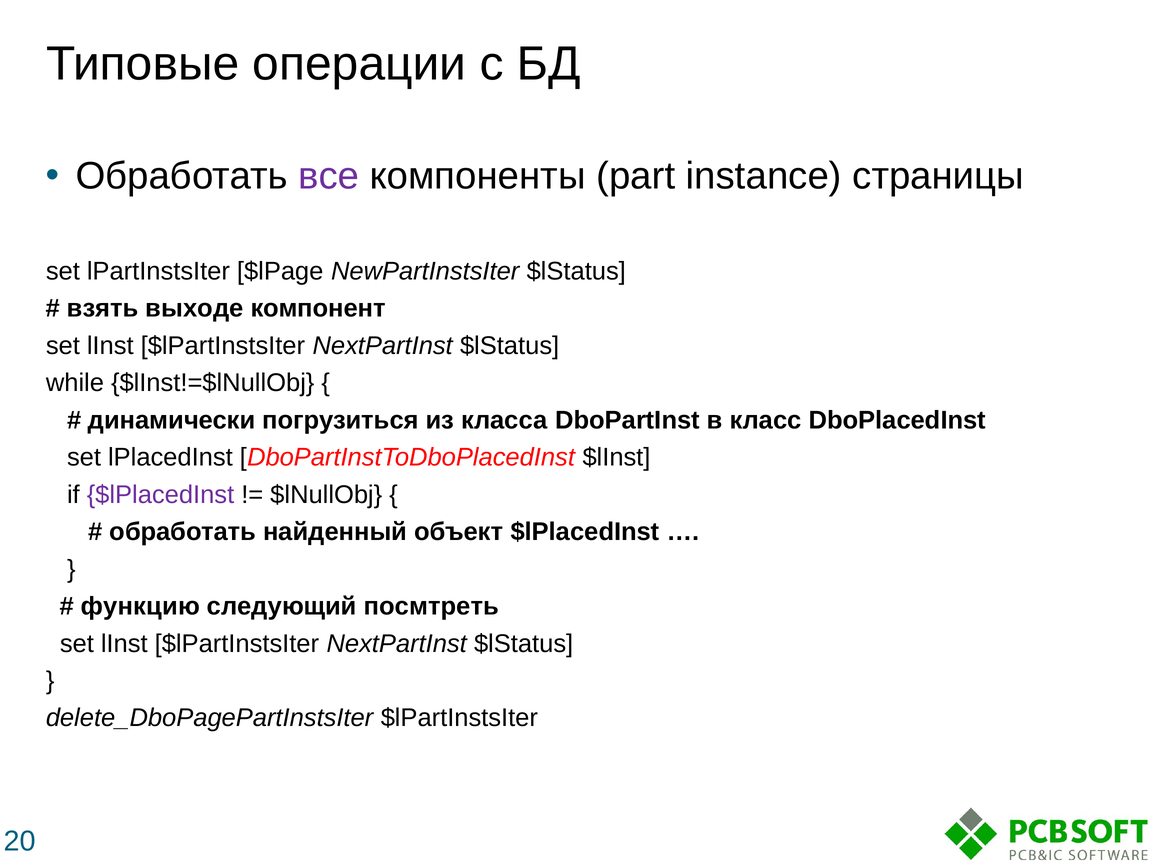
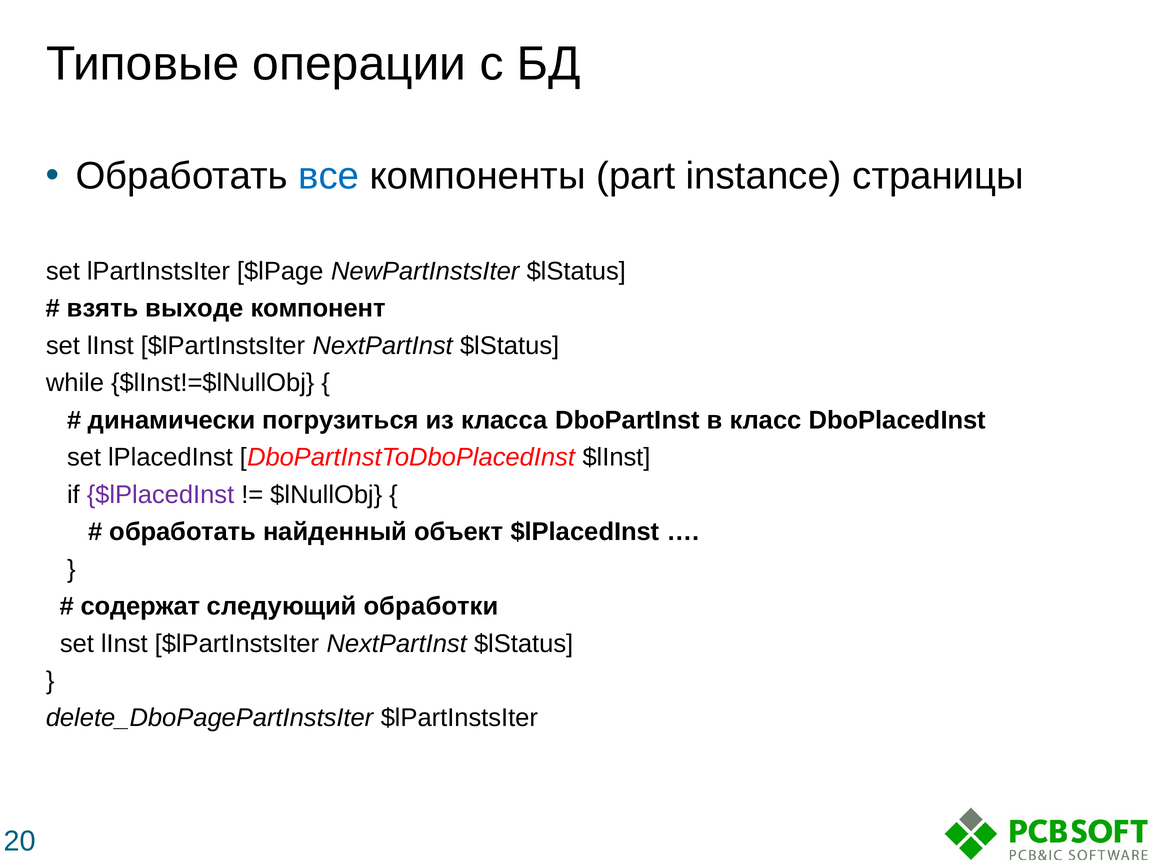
все colour: purple -> blue (329, 176)
функцию: функцию -> содержат (141, 606)
посмтреть: посмтреть -> обработки (431, 606)
